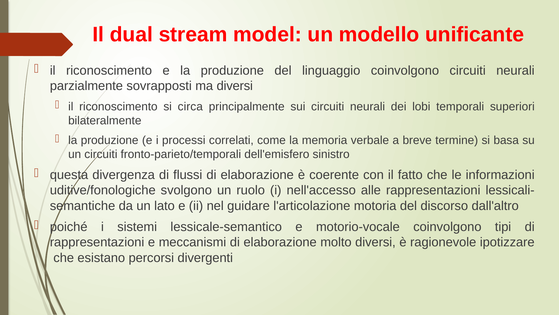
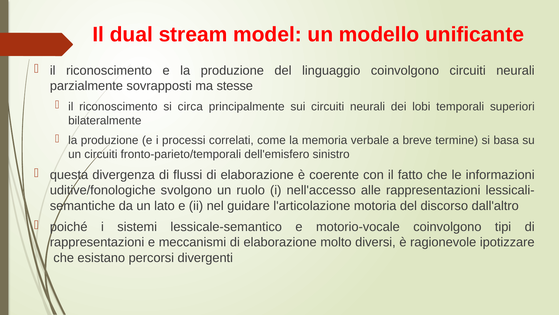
ma diversi: diversi -> stesse (235, 86)
